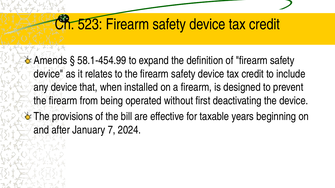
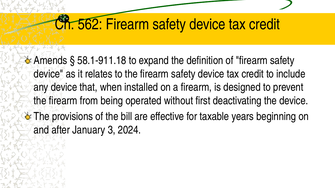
523: 523 -> 562 (90, 24)
58.1-454.99: 58.1-454.99 -> 58.1-911.18 (102, 61)
7: 7 -> 3 (112, 130)
